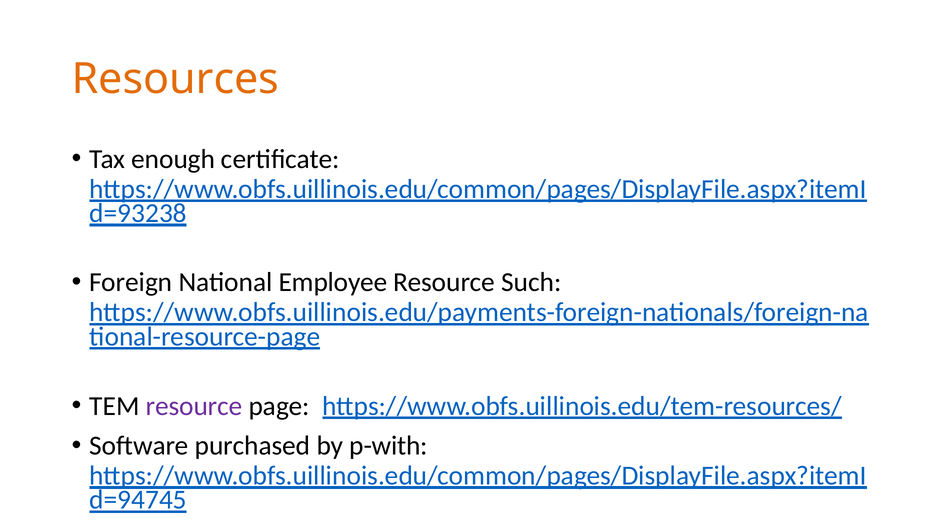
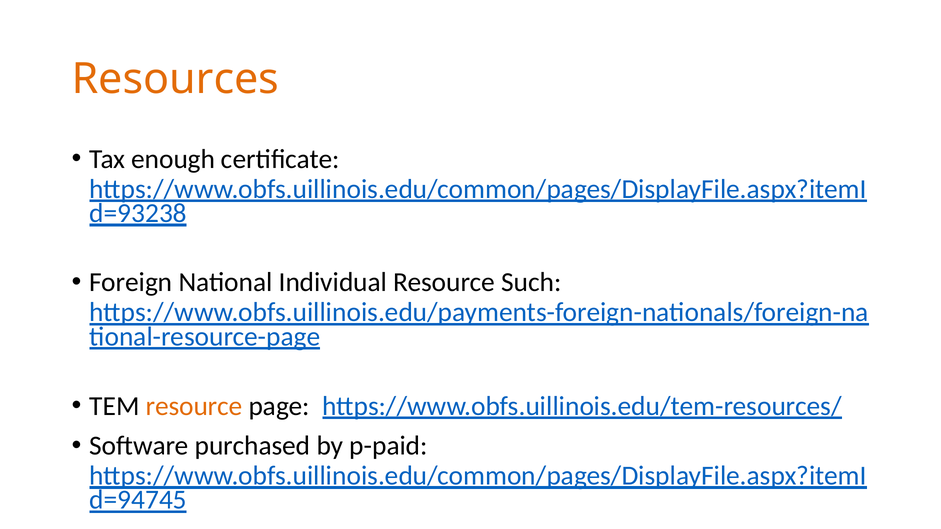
Employee: Employee -> Individual (333, 283)
resource colour: purple -> orange (194, 406)
p-with: p-with -> p-paid (389, 446)
